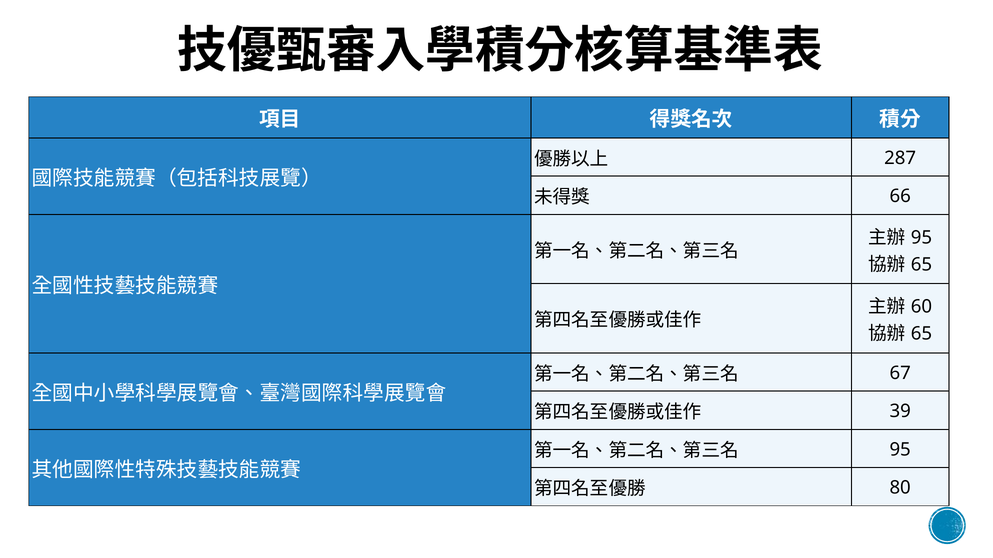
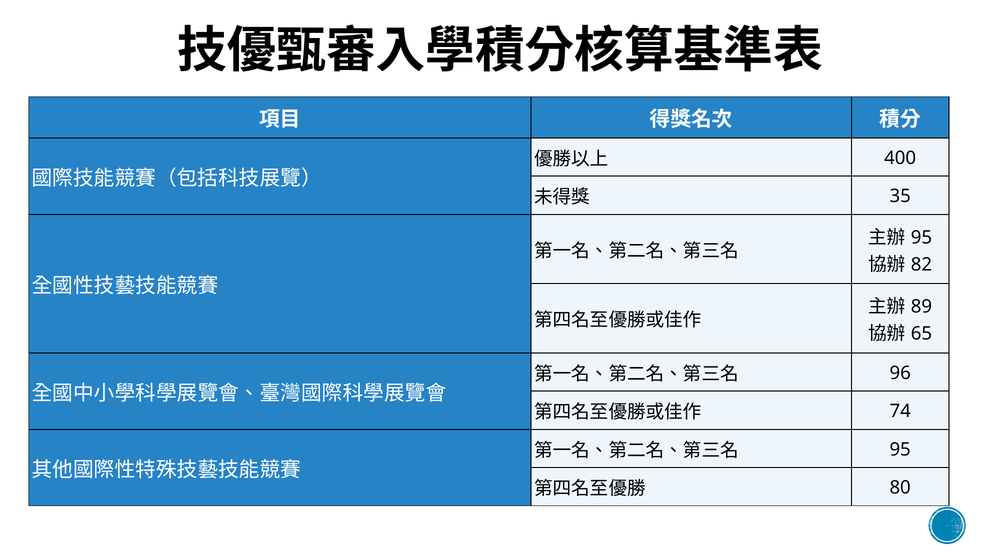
287: 287 -> 400 (900, 158)
66: 66 -> 35 (900, 196)
65: 65 -> 82 (921, 265)
60: 60 -> 89 (921, 307)
67: 67 -> 96 (900, 373)
39: 39 -> 74 (900, 412)
